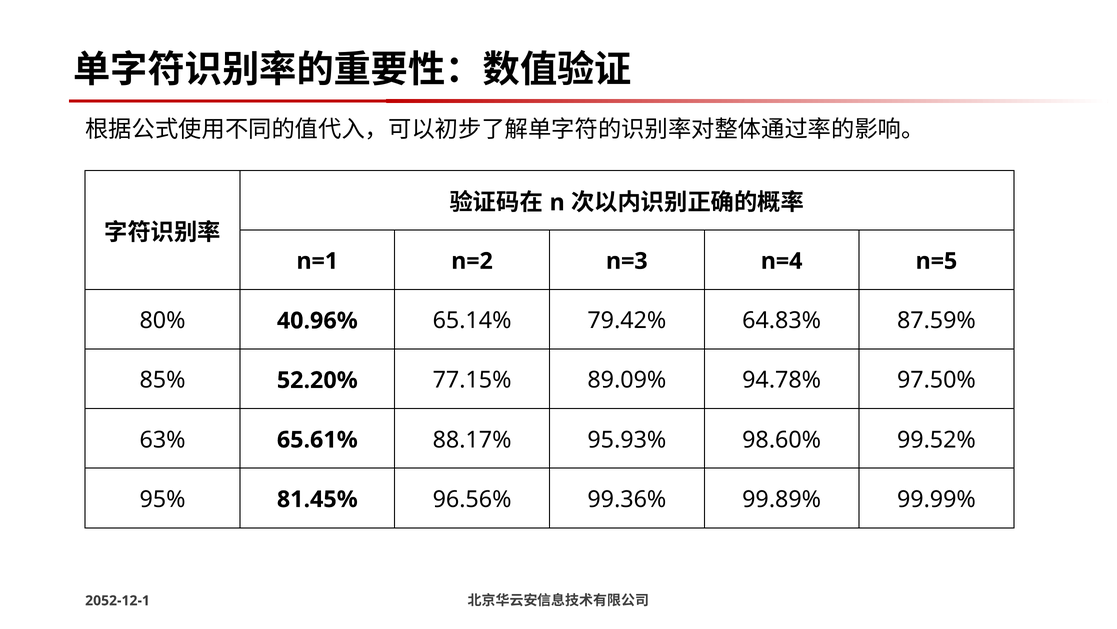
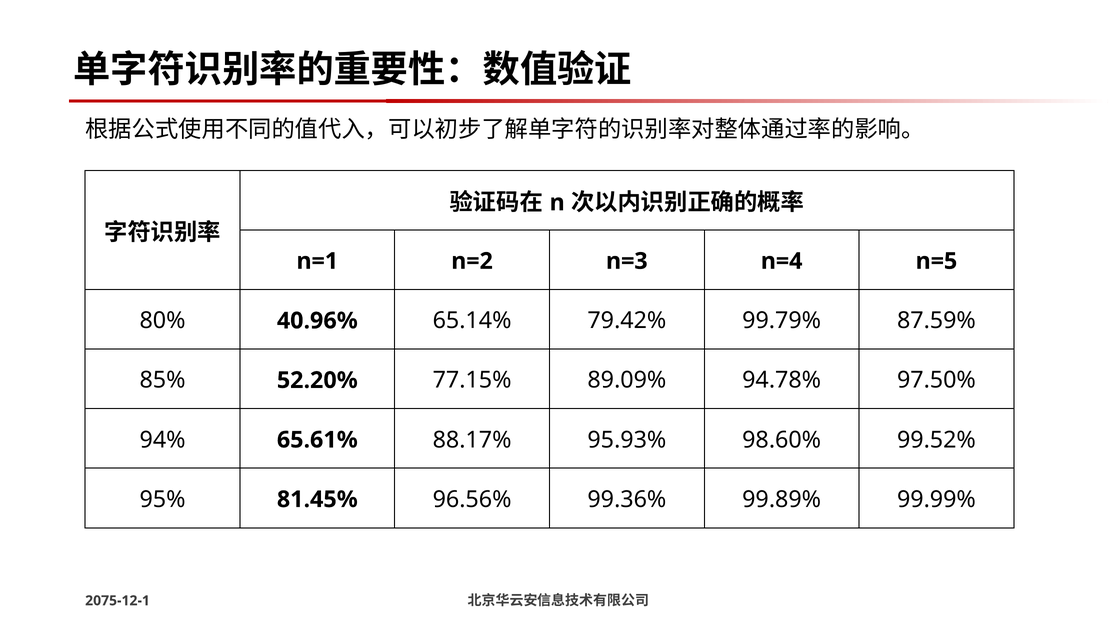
64.83%: 64.83% -> 99.79% (782, 320)
63%: 63% -> 94% (163, 439)
2052-12-1: 2052-12-1 -> 2075-12-1 (118, 600)
